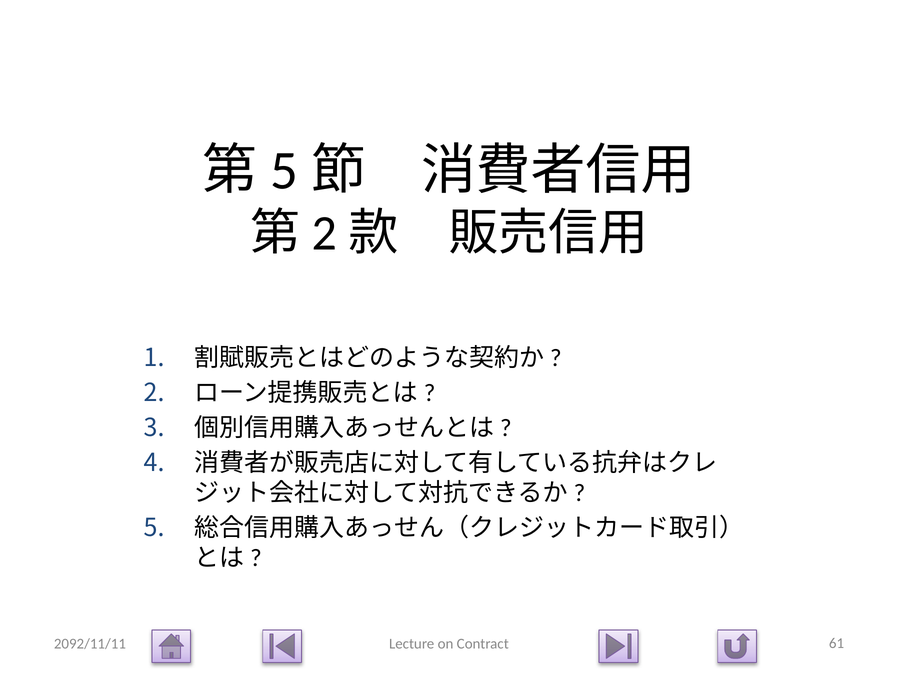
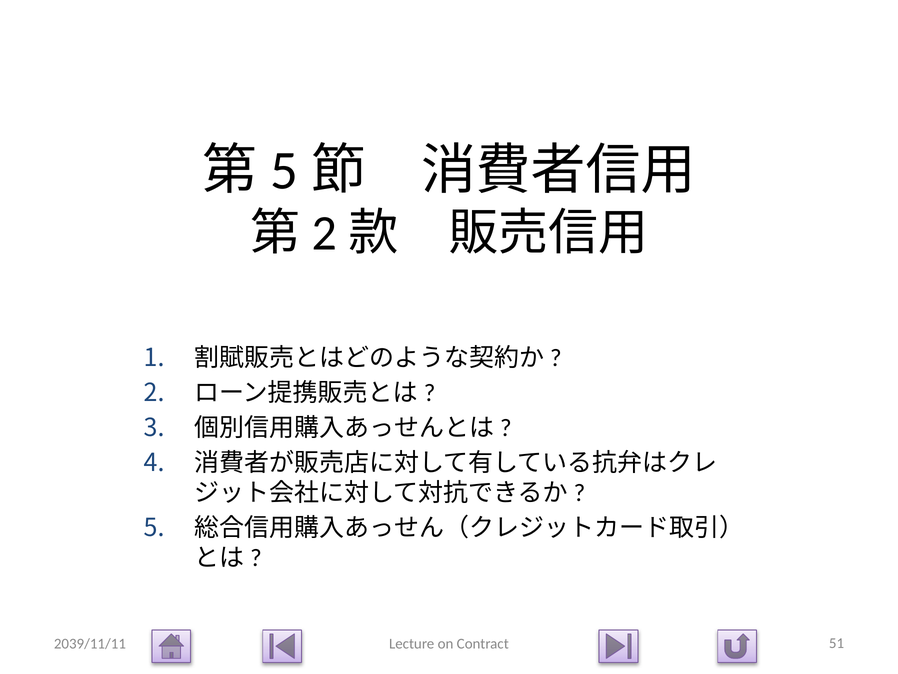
2092/11/11: 2092/11/11 -> 2039/11/11 (90, 643)
61: 61 -> 51 (837, 643)
